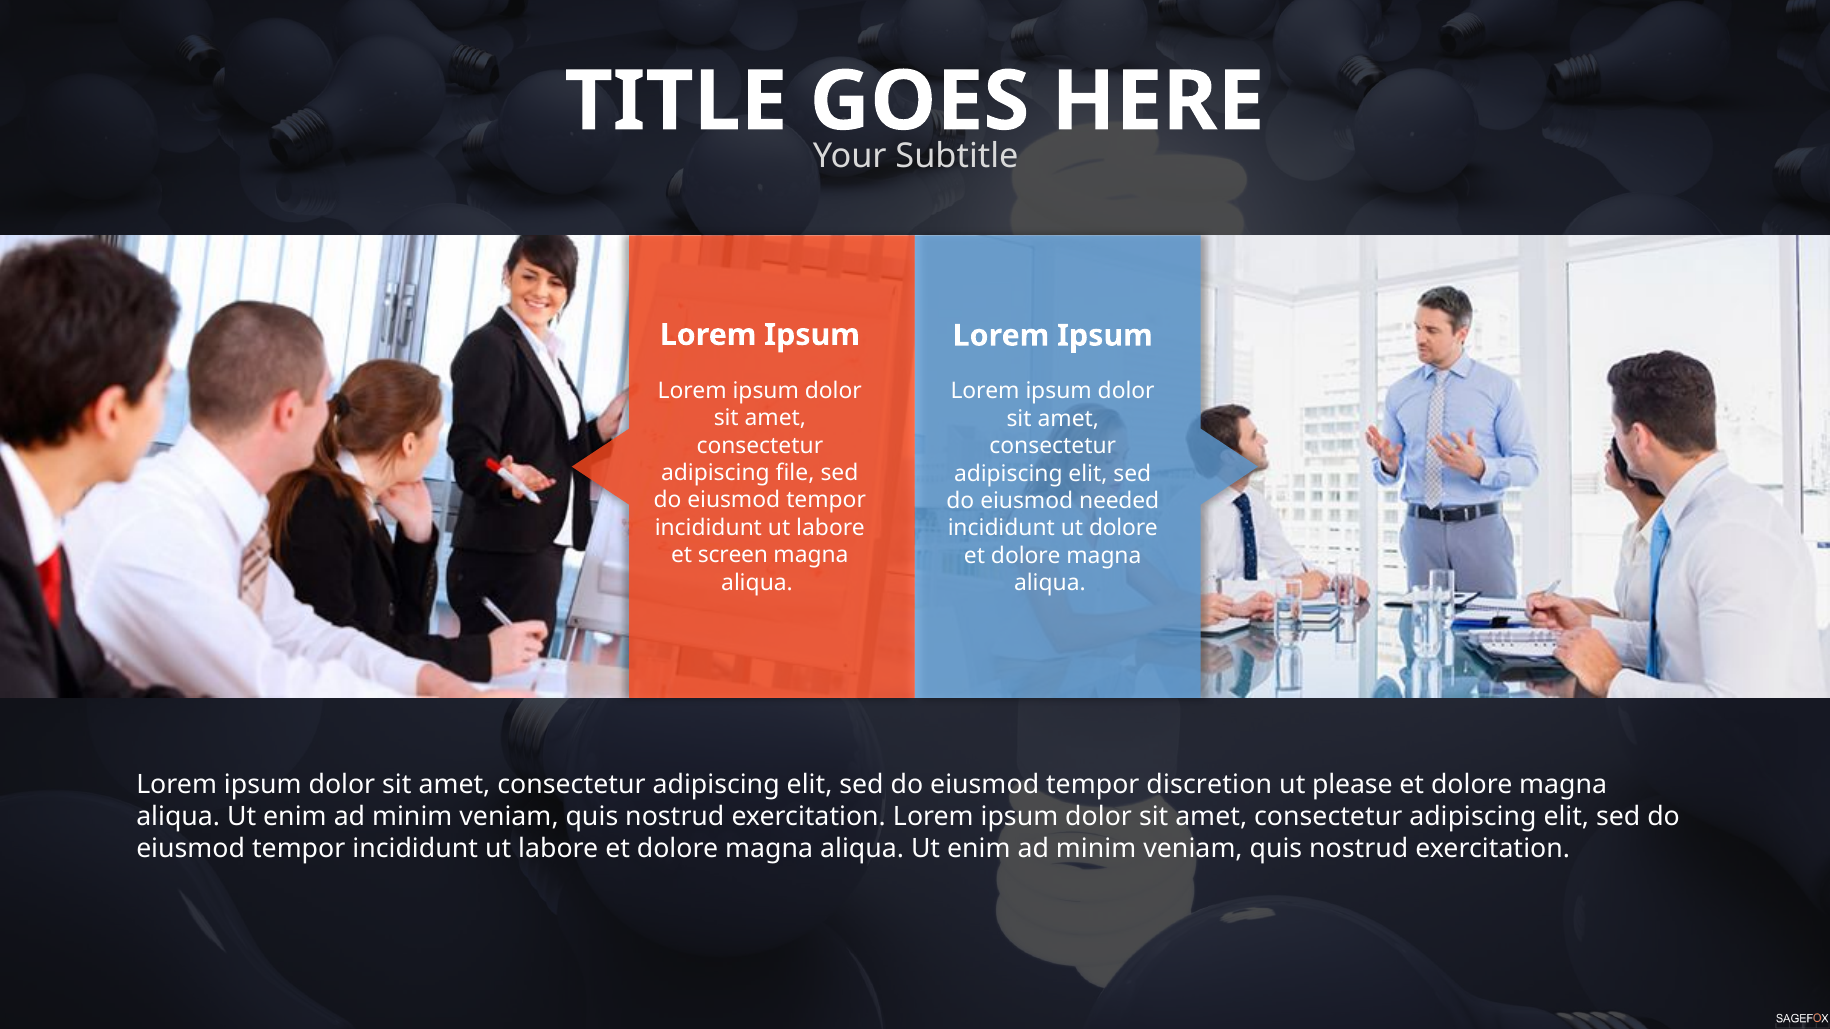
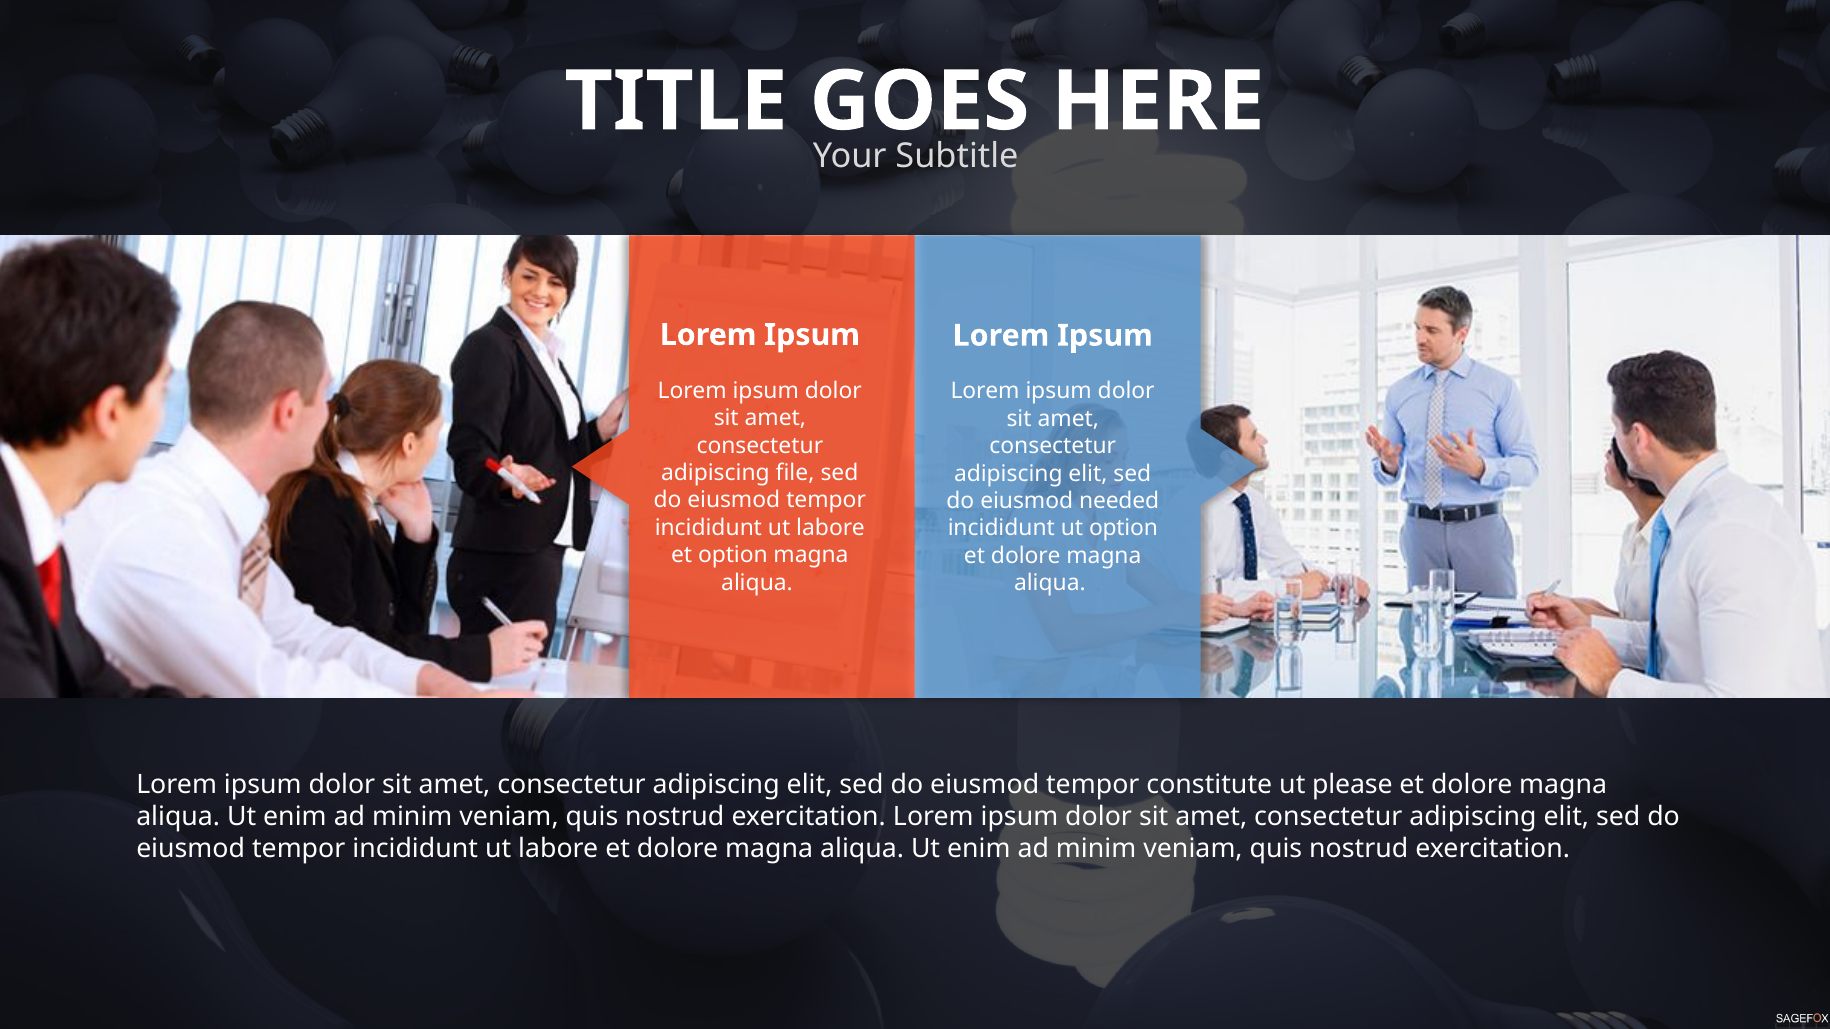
ut dolore: dolore -> option (1123, 529)
et screen: screen -> option (733, 555)
discretion: discretion -> constitute (1209, 784)
